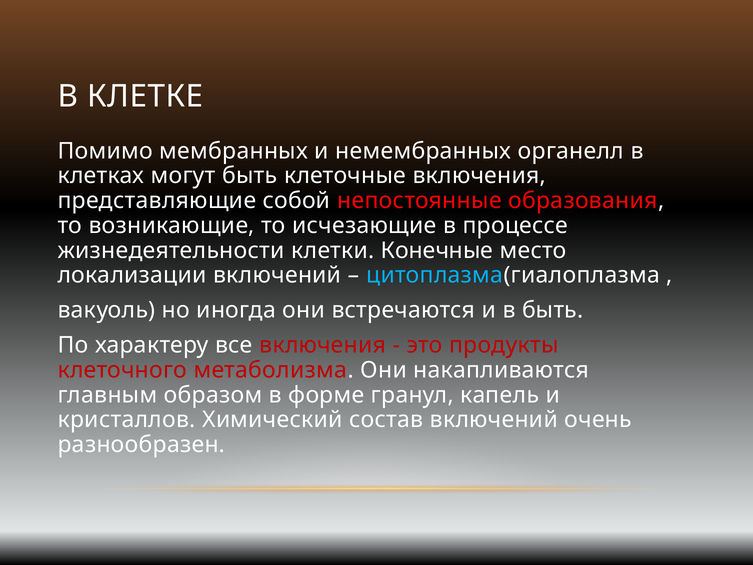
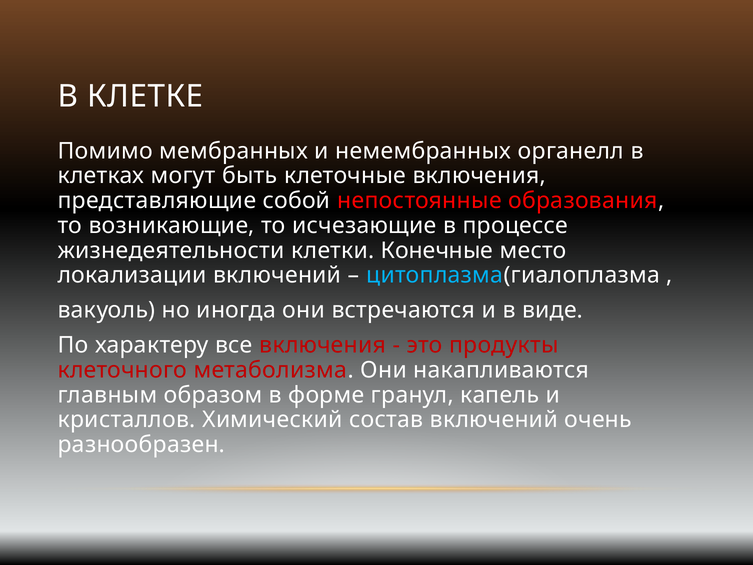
в быть: быть -> виде (553, 310)
